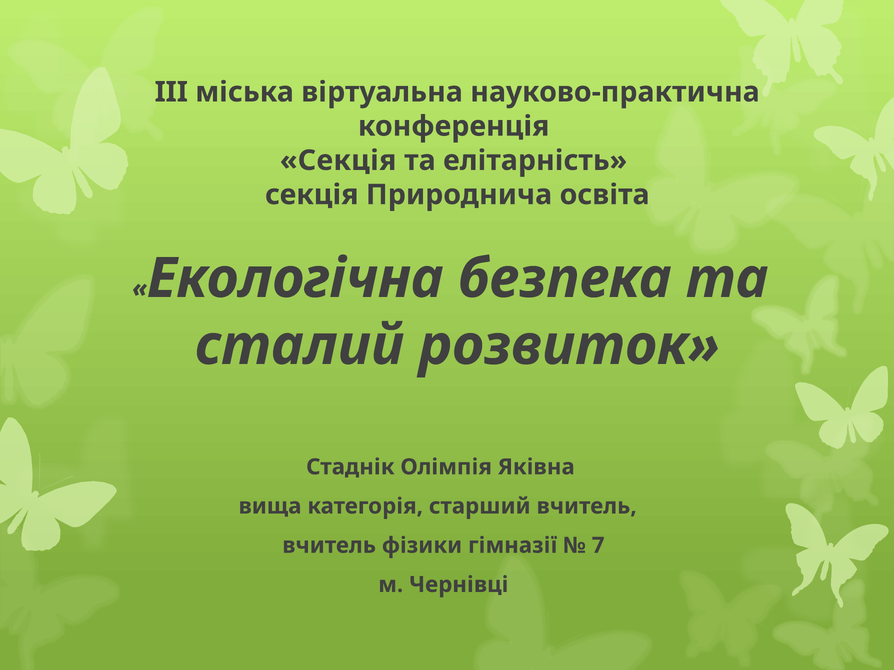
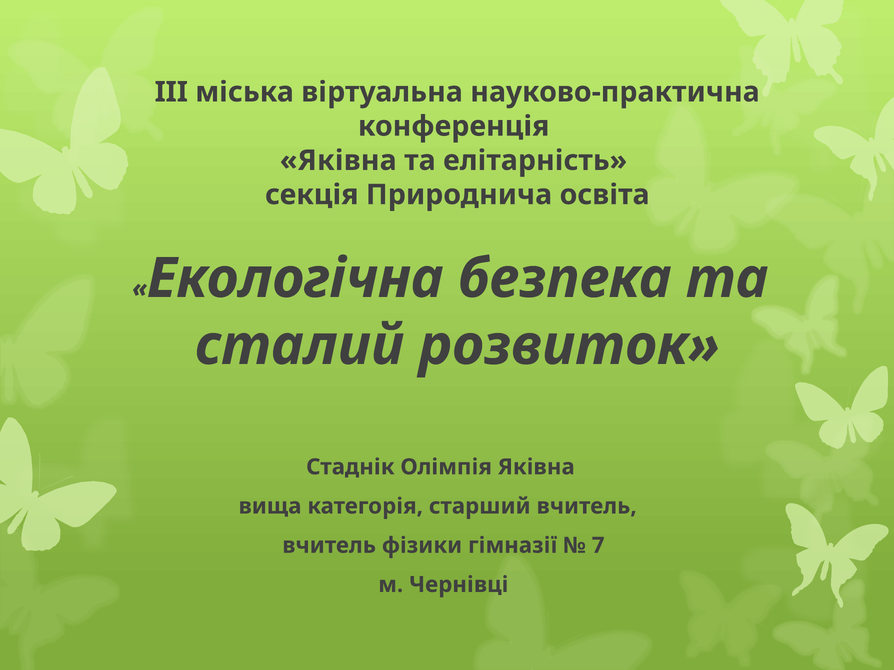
Секція: Секція -> Яківна (338, 161)
